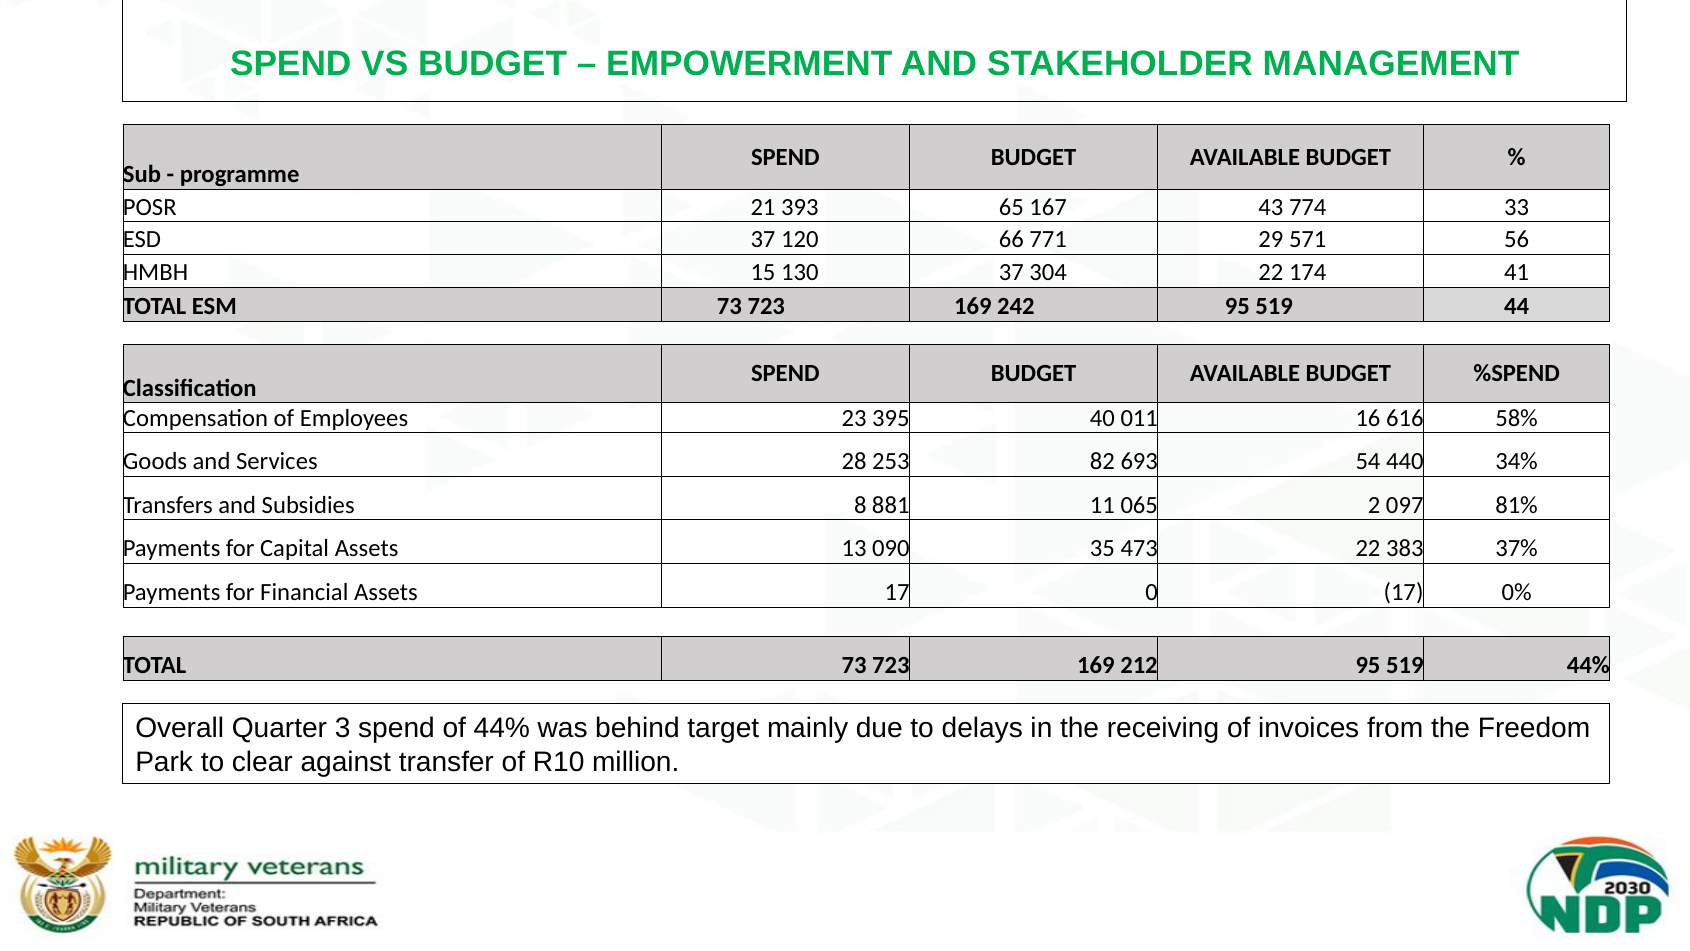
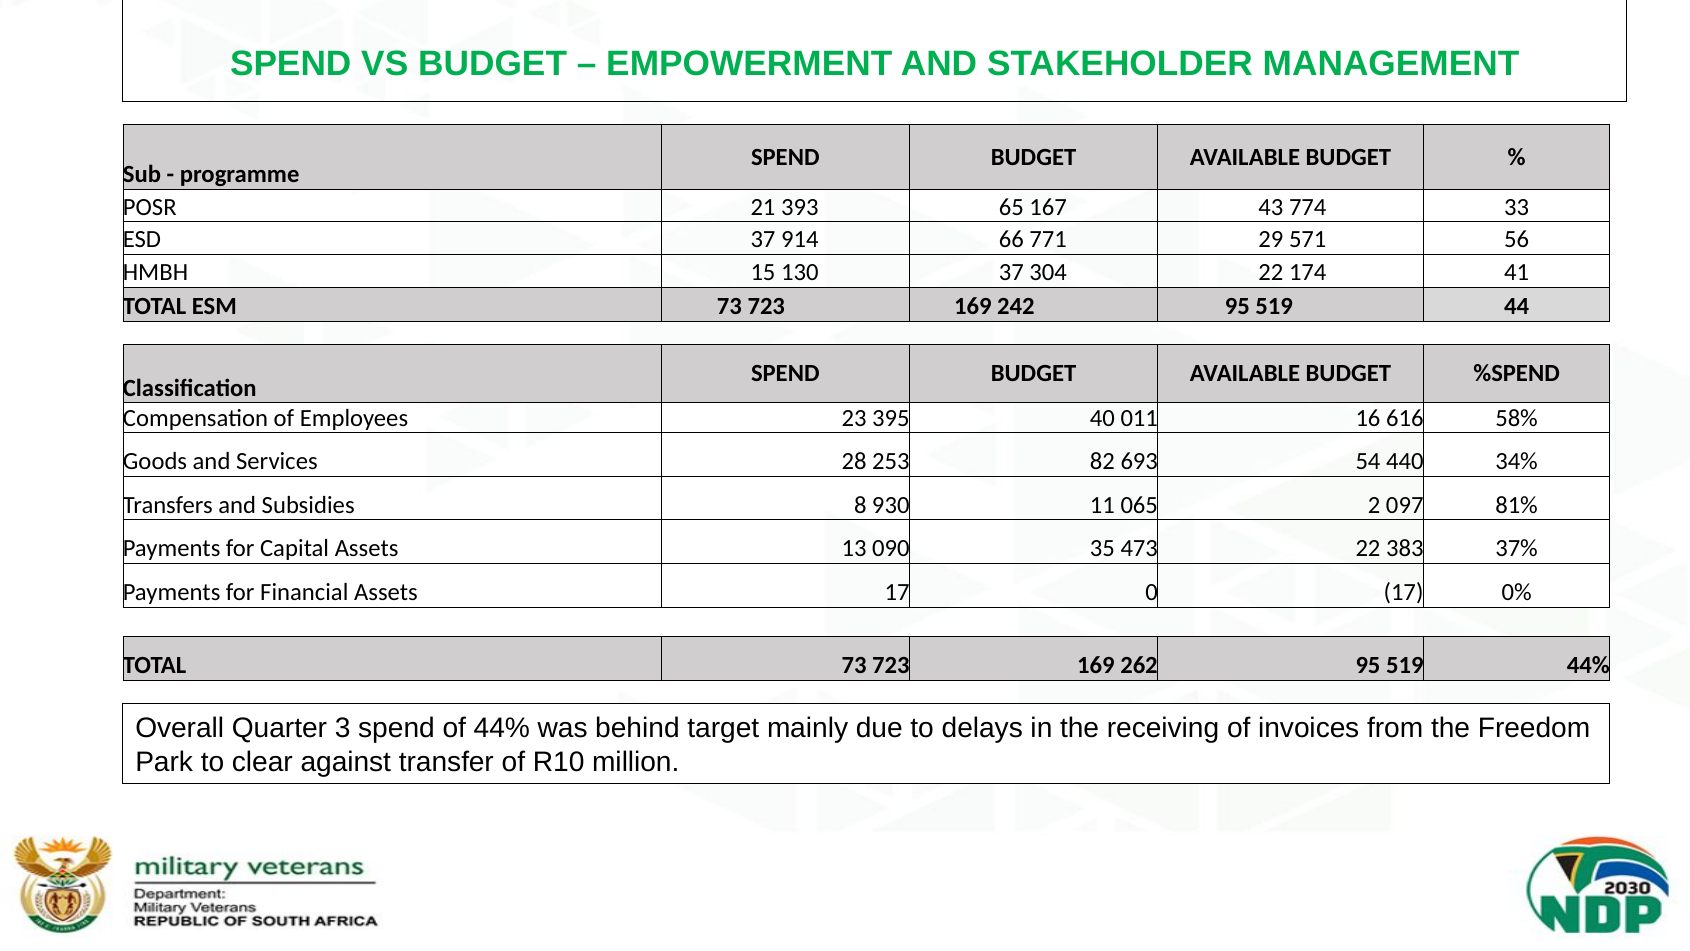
120: 120 -> 914 (800, 240)
881: 881 -> 930 (891, 505)
212: 212 -> 262 (1139, 665)
